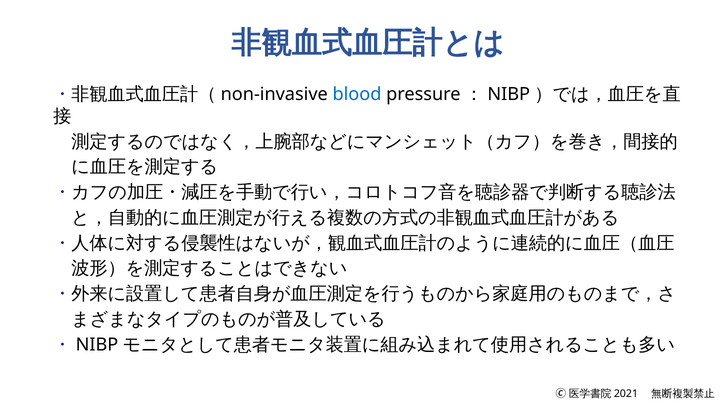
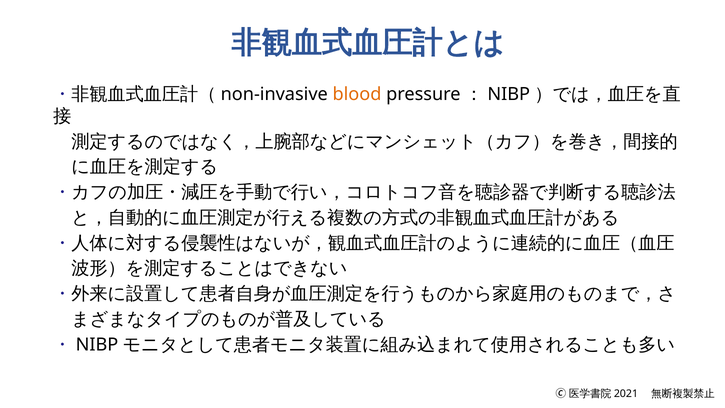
blood colour: blue -> orange (357, 94)
